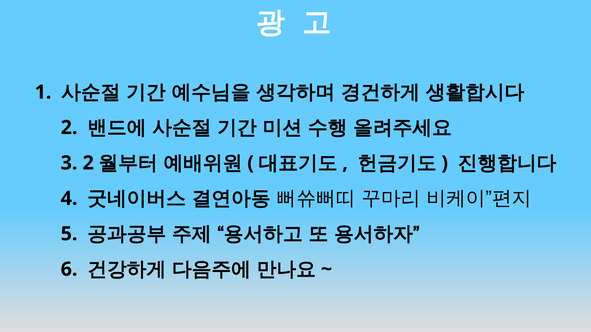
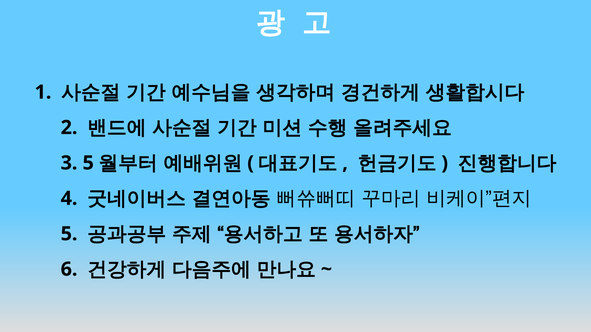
3 2: 2 -> 5 (88, 163)
